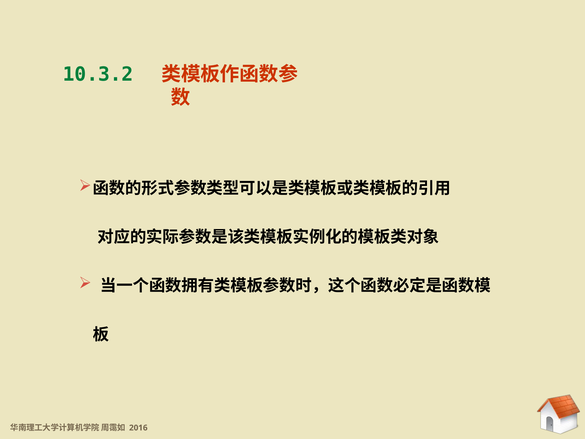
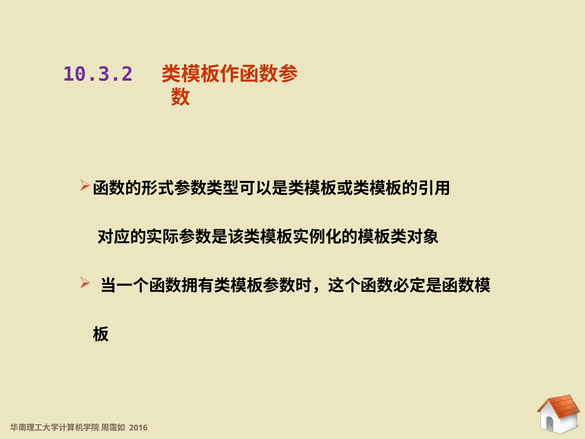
10.3.2 colour: green -> purple (98, 74)
